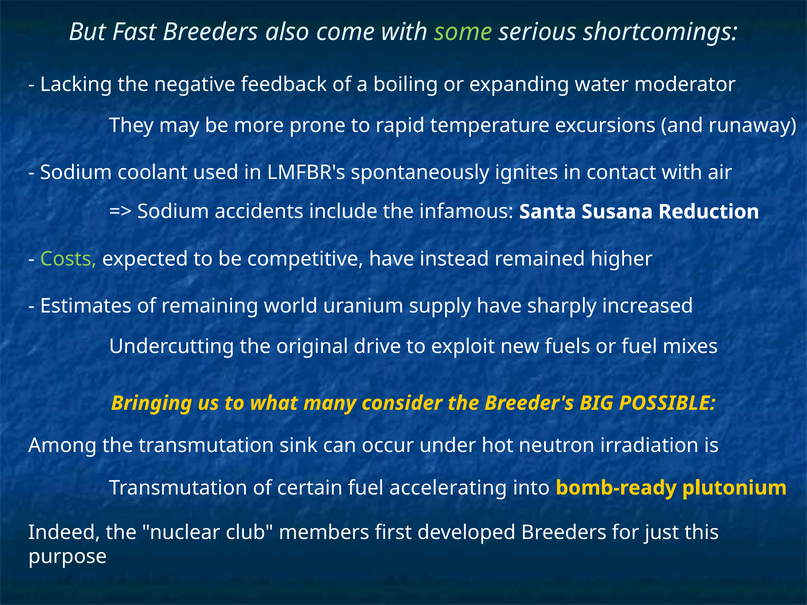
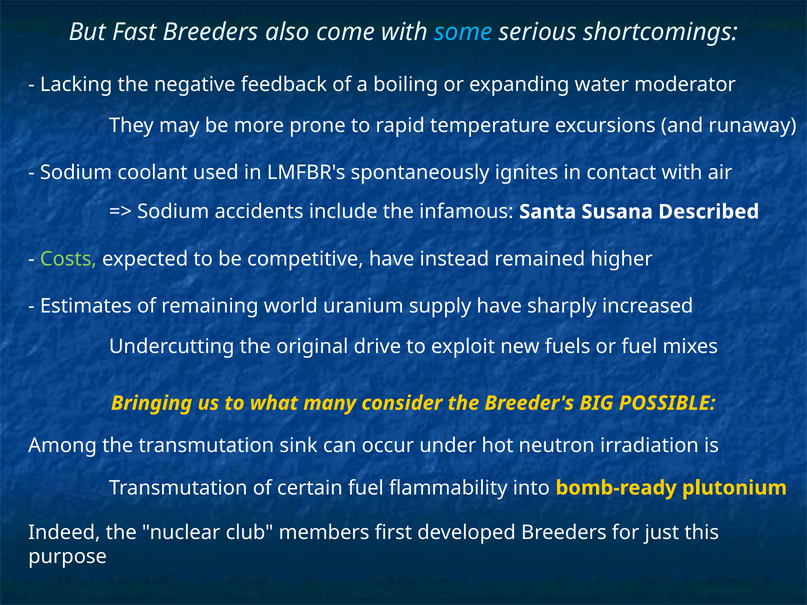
some colour: light green -> light blue (463, 32)
Reduction: Reduction -> Described (709, 212)
accelerating: accelerating -> flammability (448, 488)
